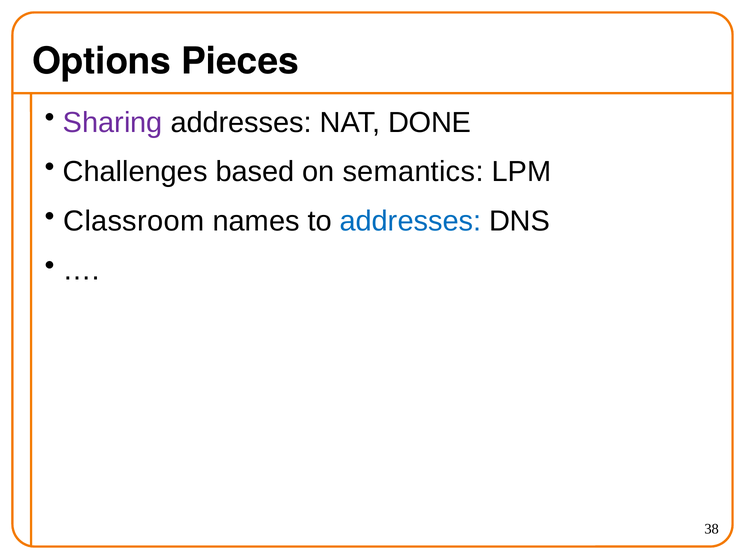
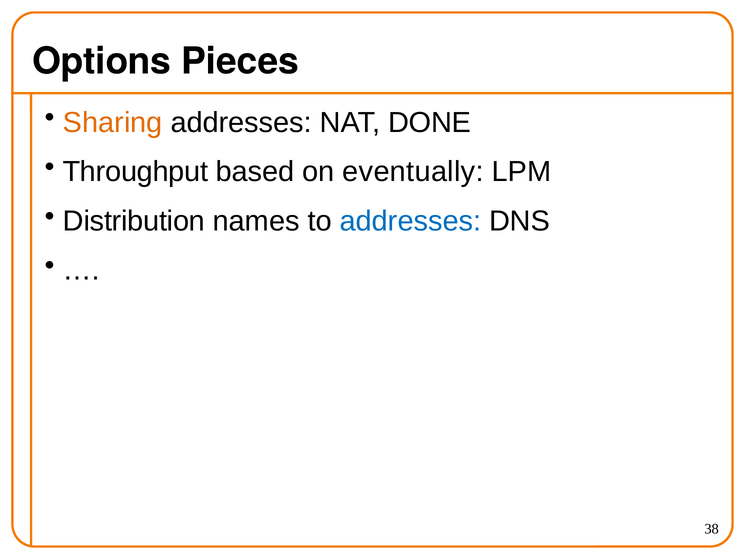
Sharing colour: purple -> orange (113, 122)
Challenges: Challenges -> Throughput (135, 172)
semantics: semantics -> eventually (413, 172)
Classroom: Classroom -> Distribution (134, 221)
